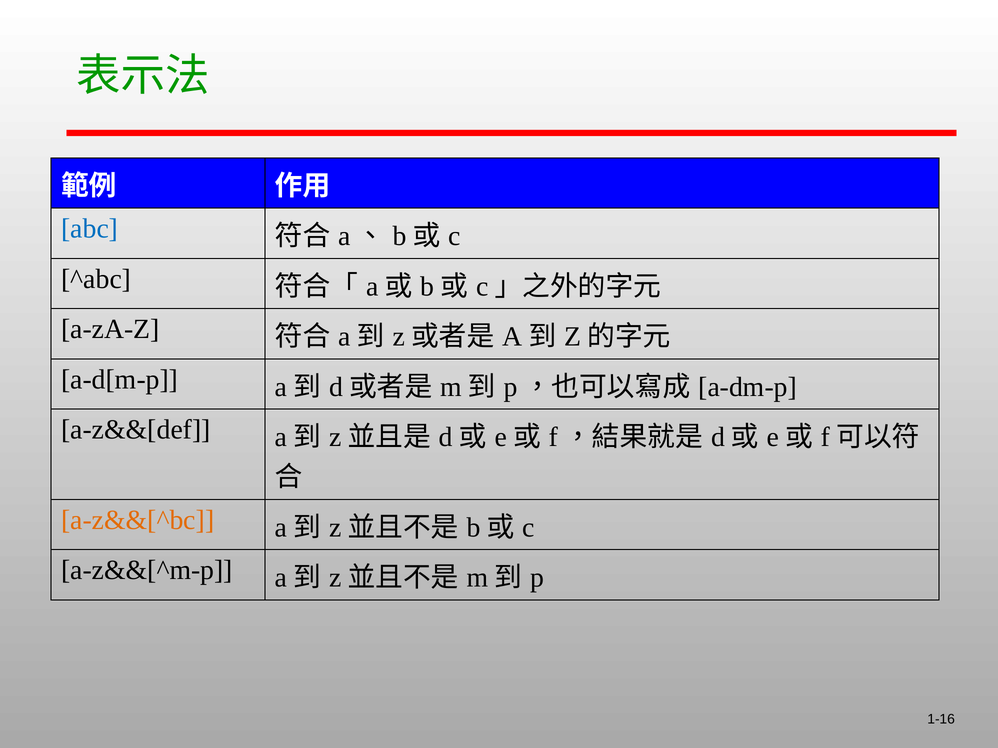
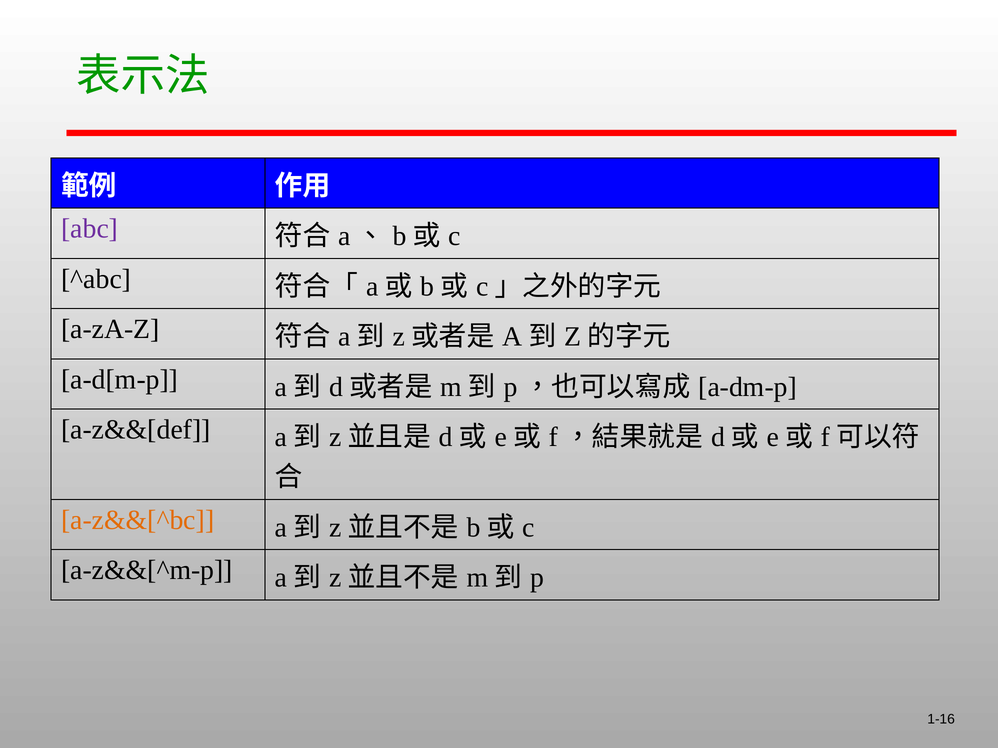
abc colour: blue -> purple (90, 229)
